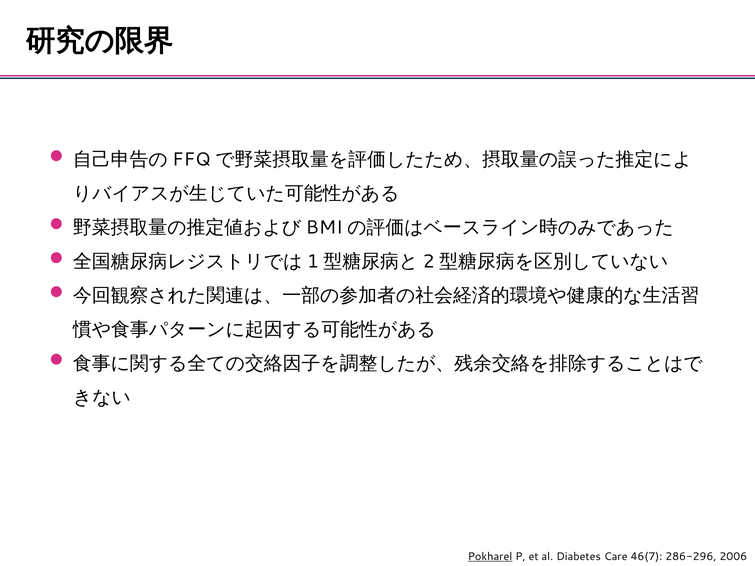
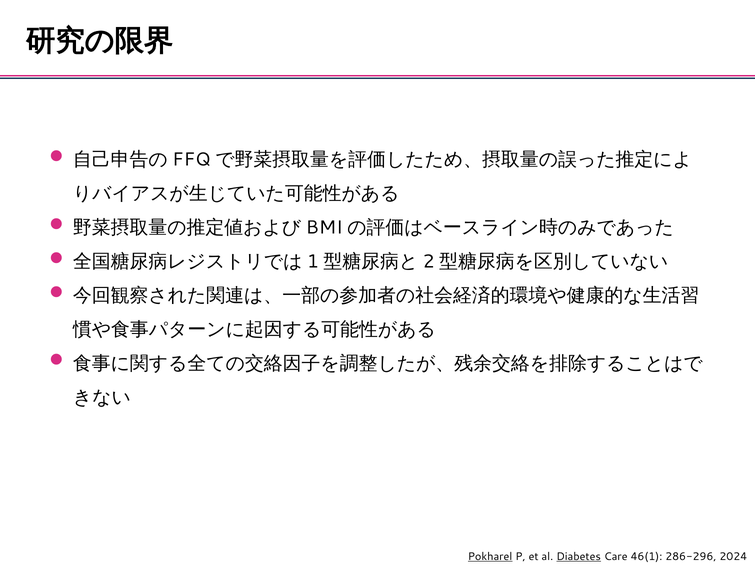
Diabetes underline: none -> present (579, 557)
46(7: 46(7 -> 46(1 (646, 557)
2006: 2006 -> 2024 (733, 557)
